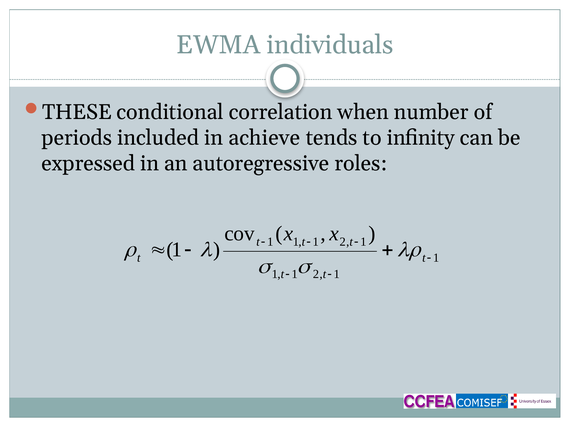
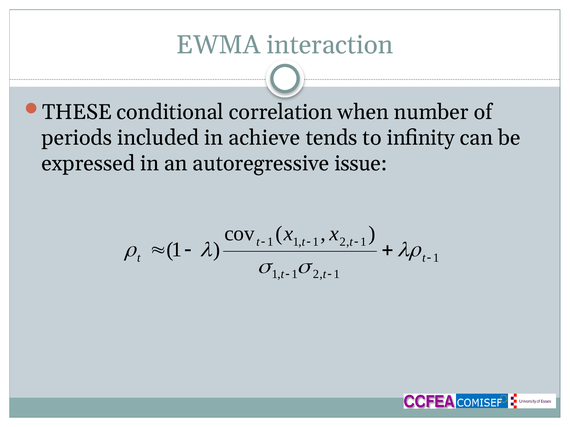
individuals: individuals -> interaction (330, 45)
roles: roles -> issue (361, 164)
